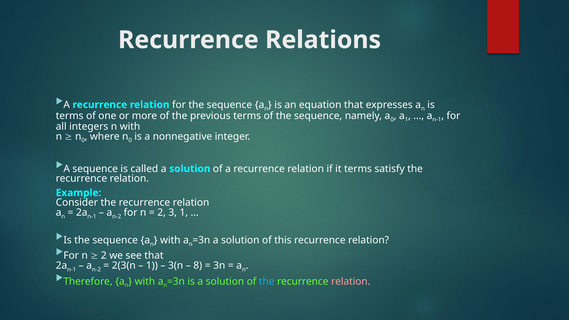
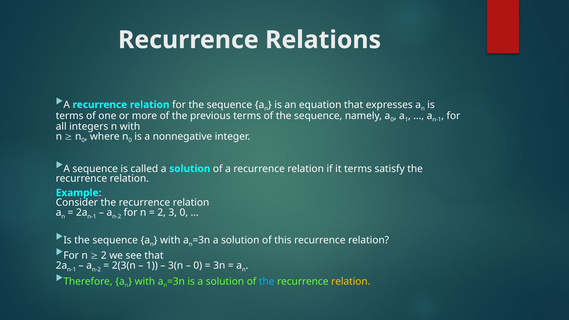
3 1: 1 -> 0 (184, 213)
8: 8 -> 0 (198, 266)
relation colour: pink -> yellow (351, 281)
